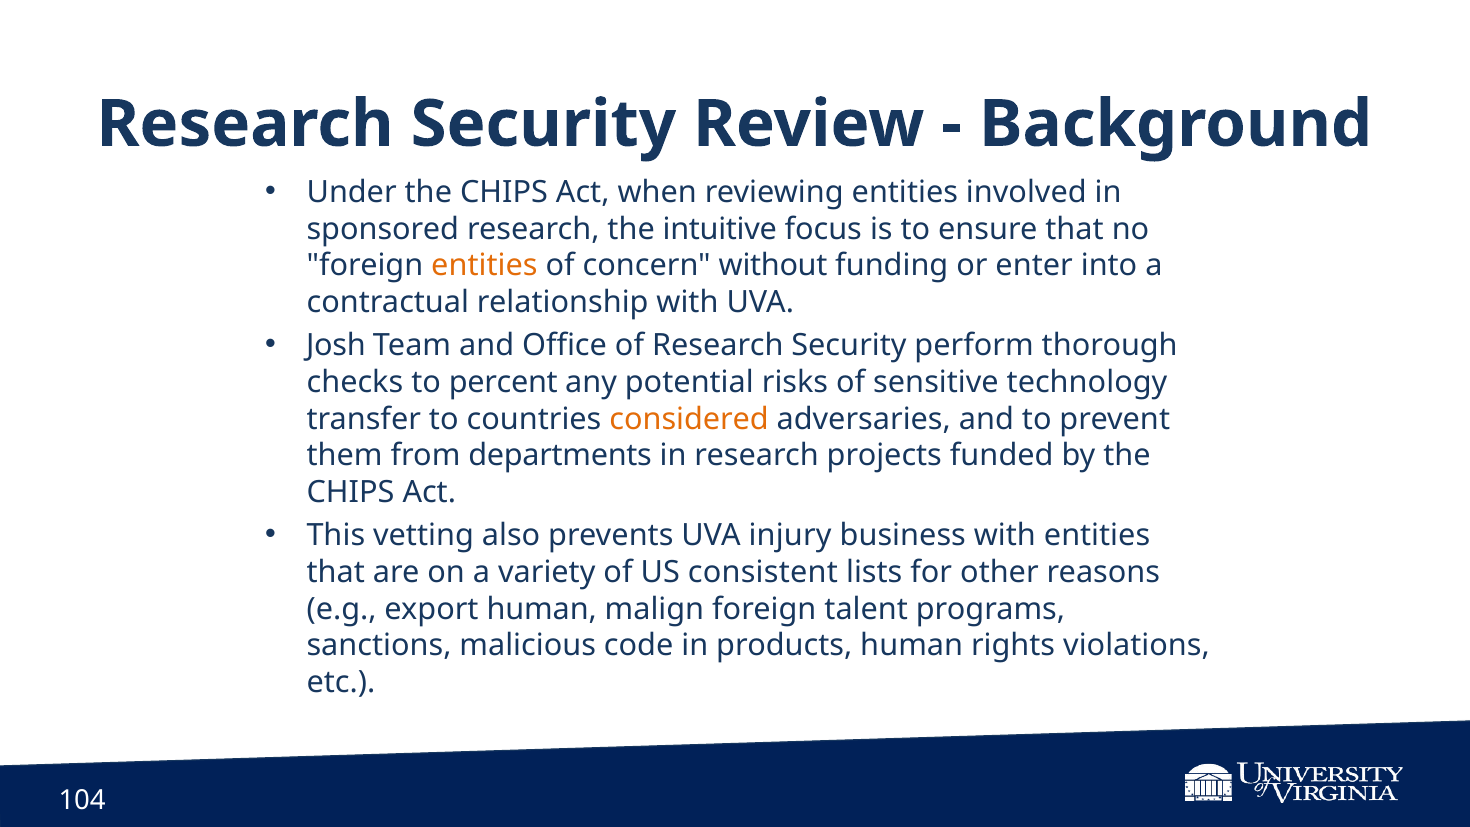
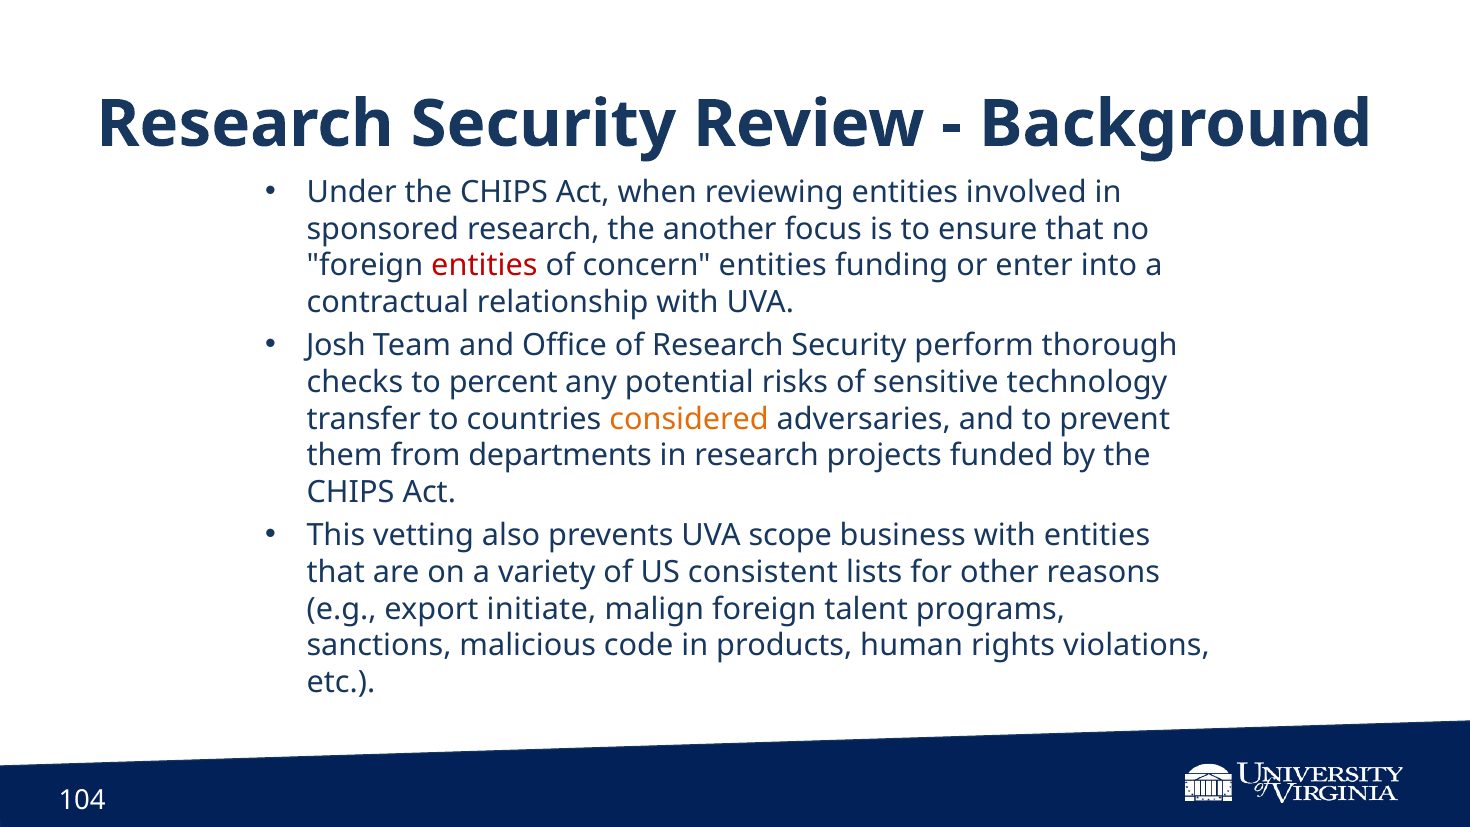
intuitive: intuitive -> another (720, 229)
entities colour: orange -> red (484, 266)
concern without: without -> entities (773, 266)
injury: injury -> scope (790, 535)
export human: human -> initiate (541, 609)
